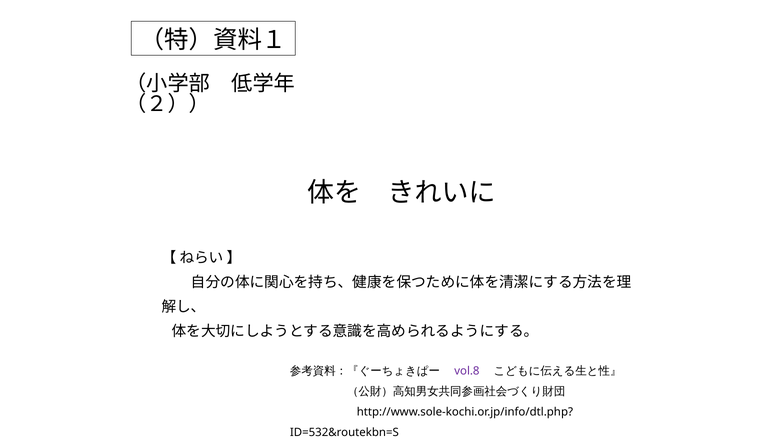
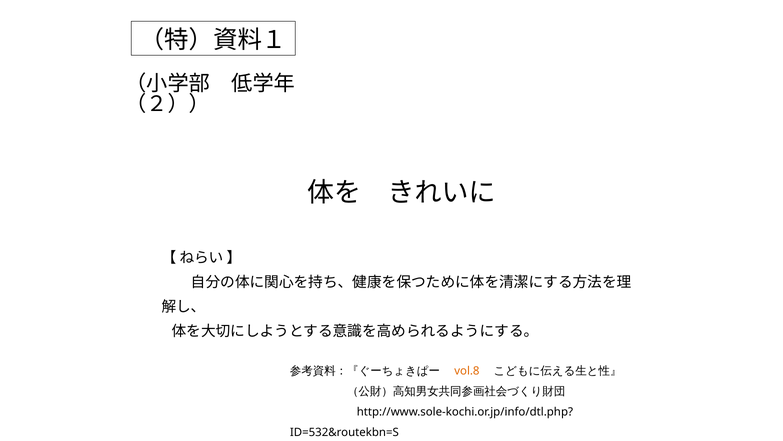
vol.8 colour: purple -> orange (467, 370)
